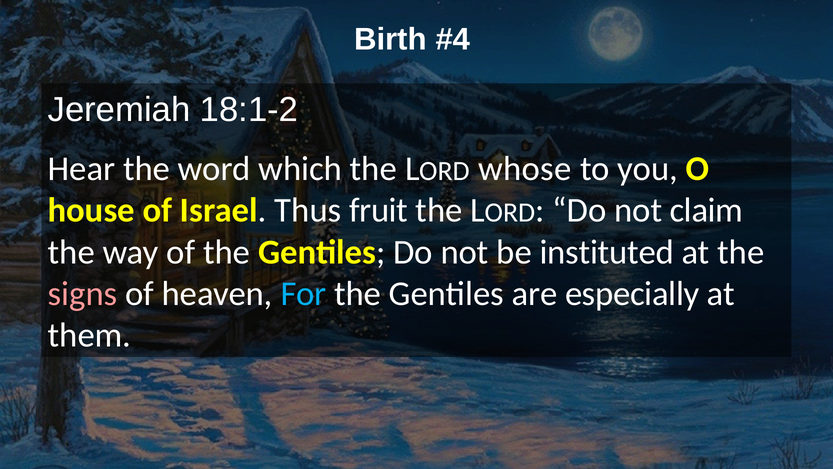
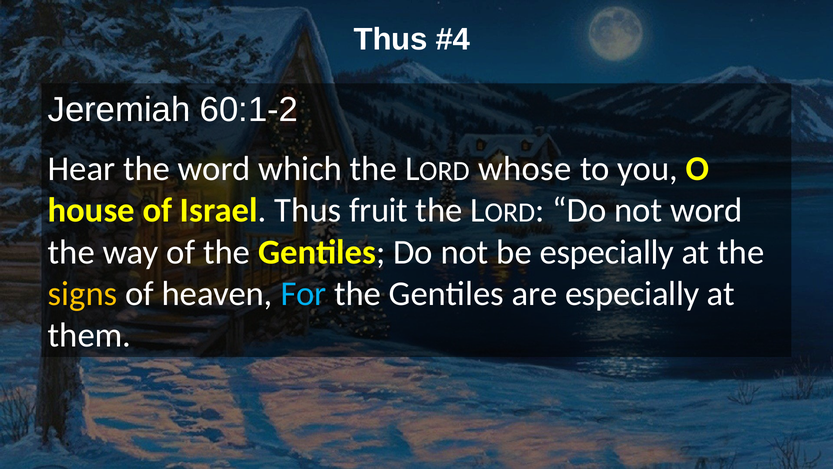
Birth: Birth -> Thus (391, 40)
18:1-2: 18:1-2 -> 60:1-2 (249, 110)
not claim: claim -> word (706, 210)
be instituted: instituted -> especially (607, 252)
signs colour: pink -> yellow (83, 294)
